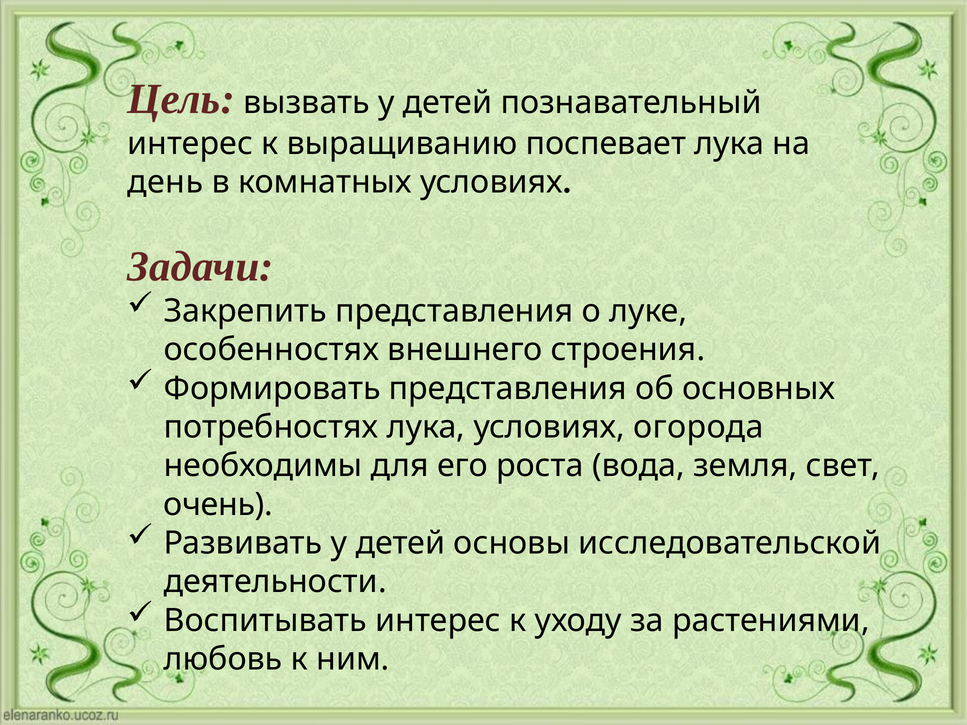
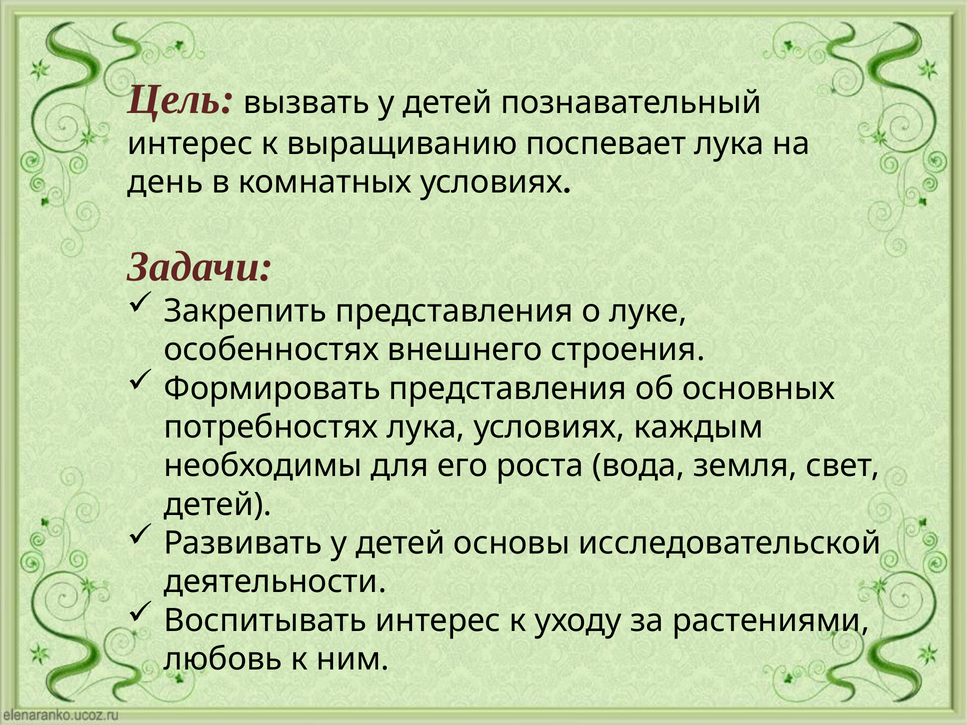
огорода: огорода -> каждым (699, 427)
очень: очень -> детей (218, 505)
